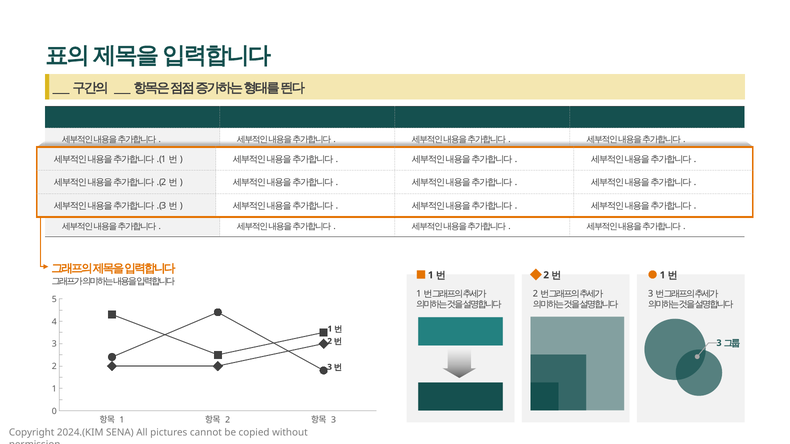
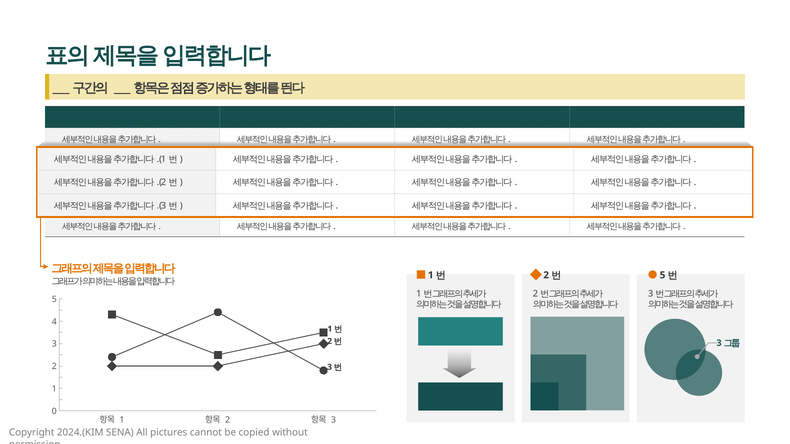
1: 1 -> 5 (663, 275)
